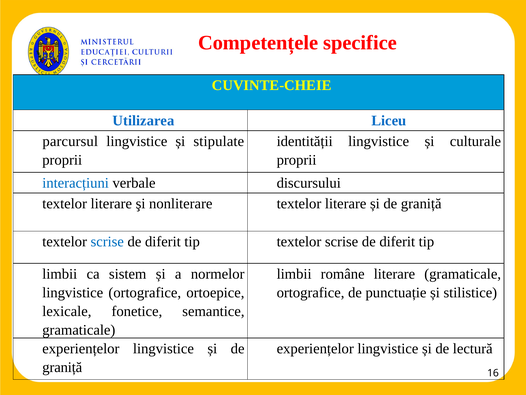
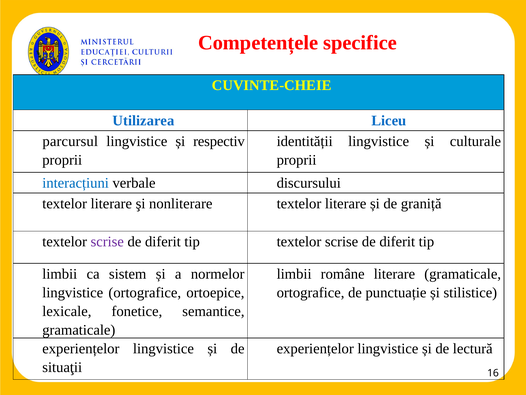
stipulate: stipulate -> respectiv (219, 141)
scrise colour: blue -> purple (107, 242)
graniță: graniță -> situaţii (62, 367)
